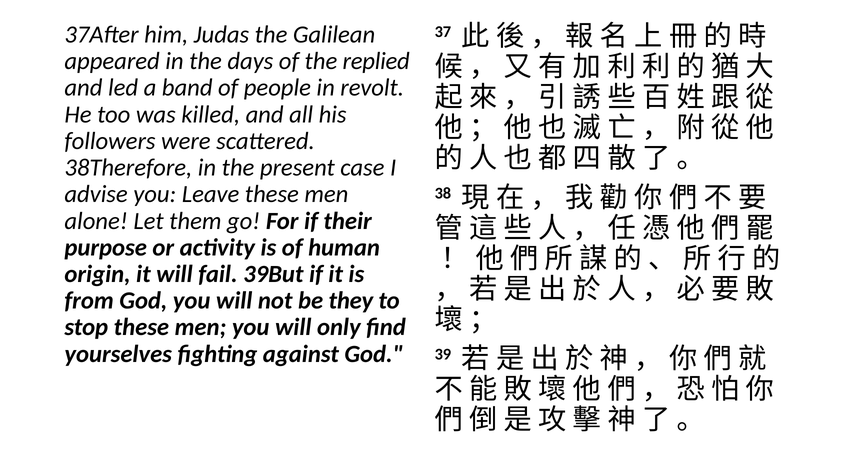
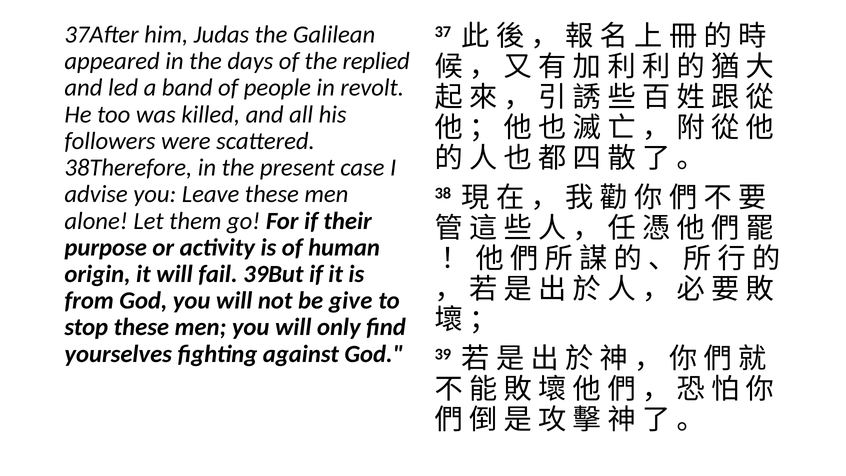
they: they -> give (351, 301)
